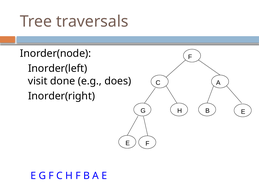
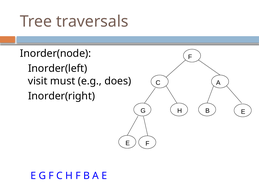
done: done -> must (63, 81)
